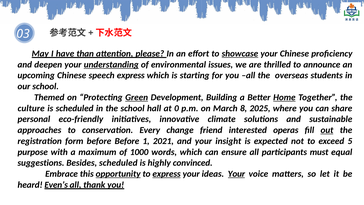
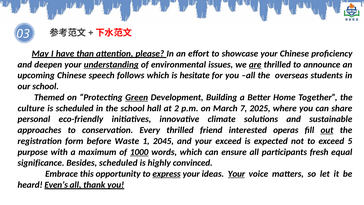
showcase underline: present -> none (240, 54)
are underline: none -> present (255, 64)
speech express: express -> follows (131, 75)
starting: starting -> hesitate (195, 75)
Home underline: present -> none (284, 97)
0: 0 -> 2 (177, 108)
8: 8 -> 7 (244, 108)
Every change: change -> thrilled (180, 130)
before Before: Before -> Waste (127, 141)
2021: 2021 -> 2045 (163, 141)
your insight: insight -> exceed (228, 141)
1000 underline: none -> present (139, 152)
must: must -> fresh (319, 152)
suggestions: suggestions -> significance (41, 163)
opportunity underline: present -> none (118, 174)
